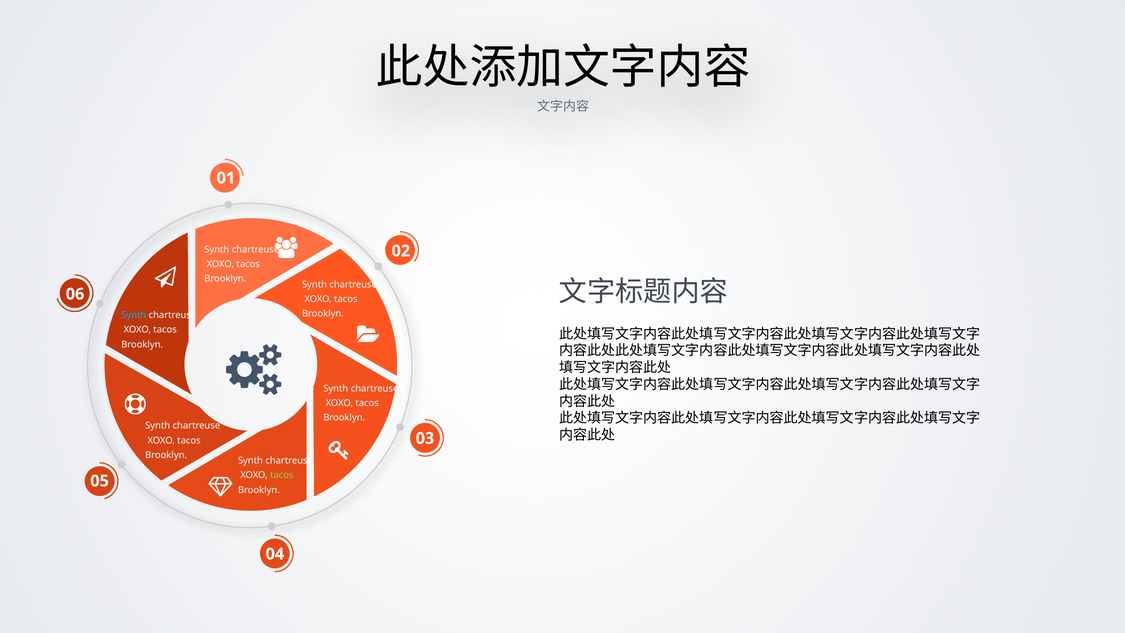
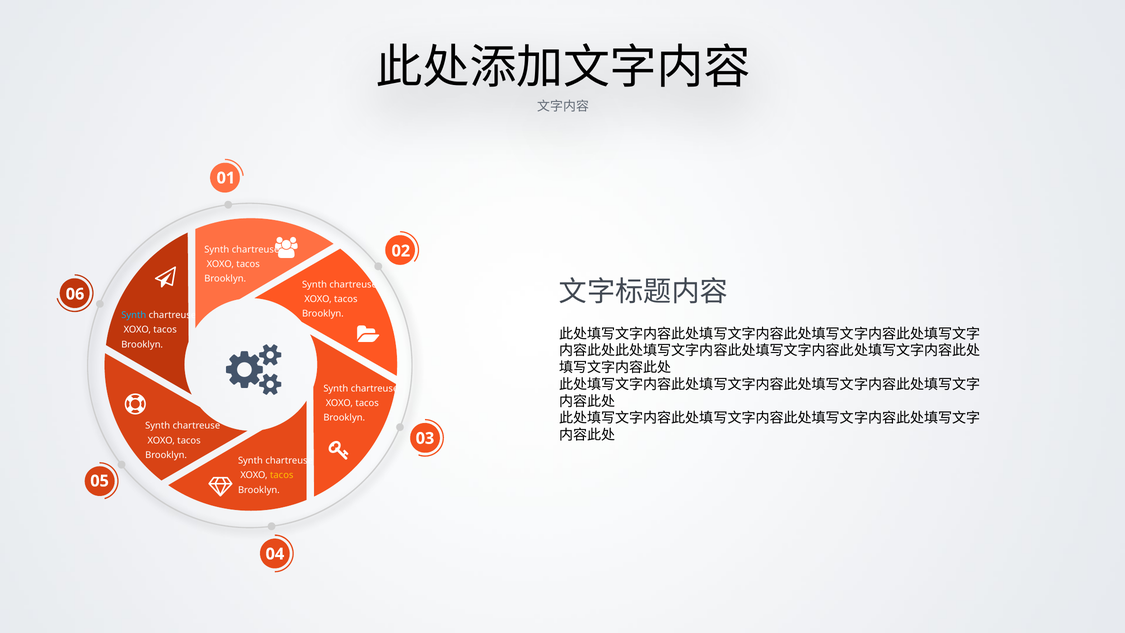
tacos colour: light green -> yellow (282, 475)
